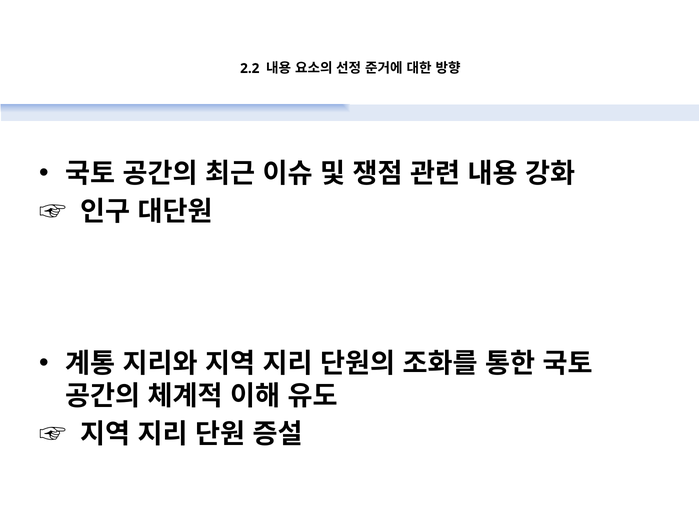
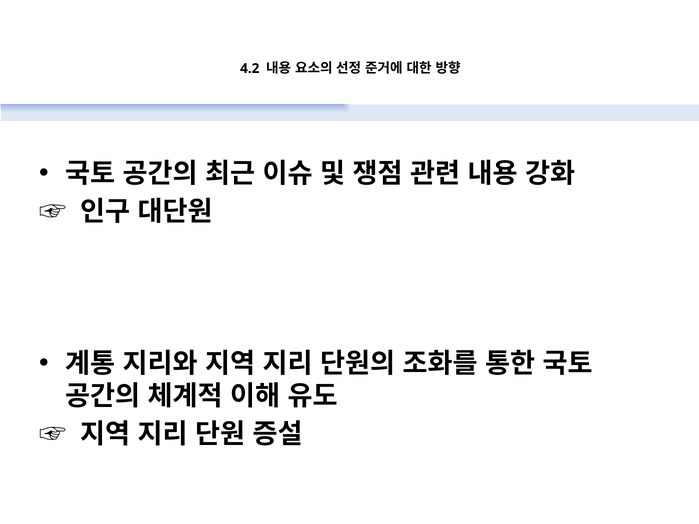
2.2: 2.2 -> 4.2 (250, 68)
